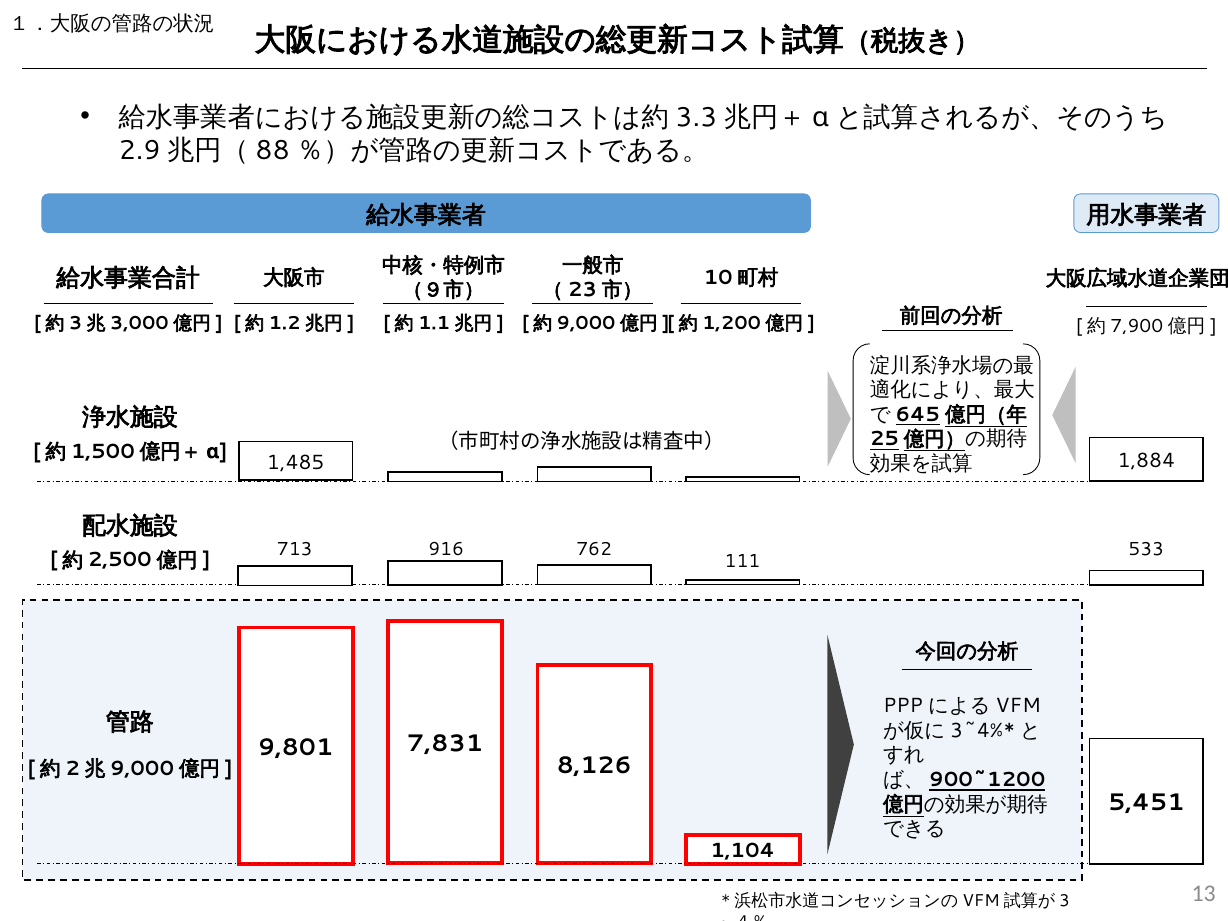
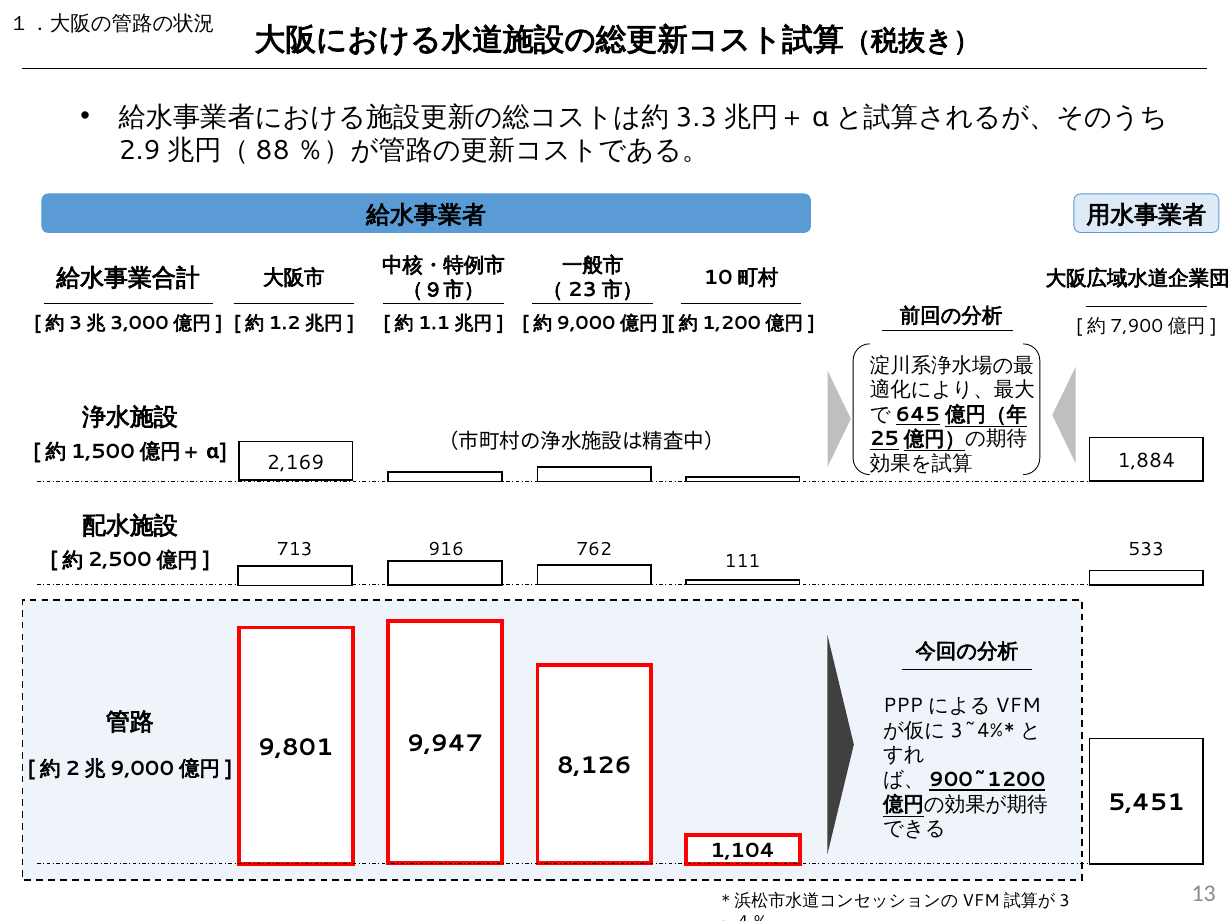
1,485: 1,485 -> 2,169 (296, 462)
7,831: 7,831 -> 9,947 (445, 744)
